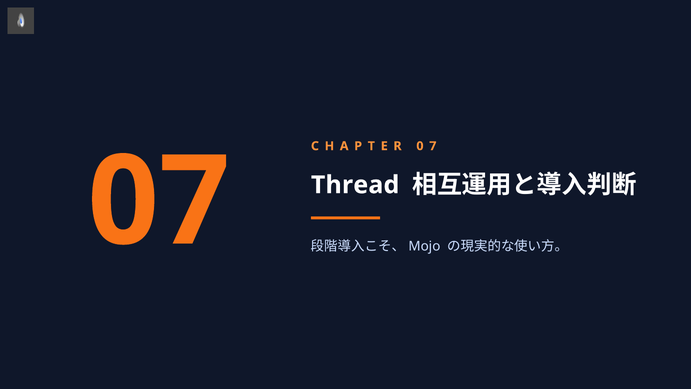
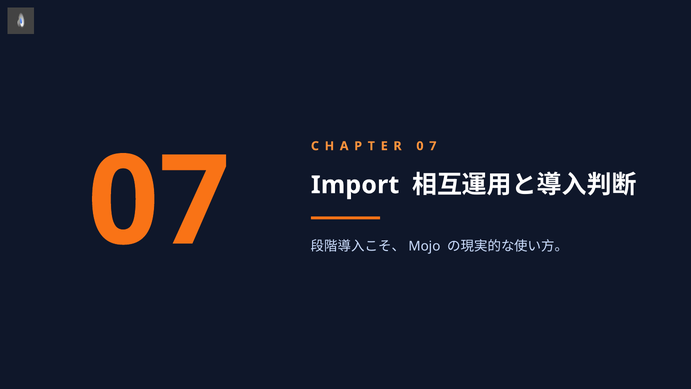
Thread: Thread -> Import (355, 185)
